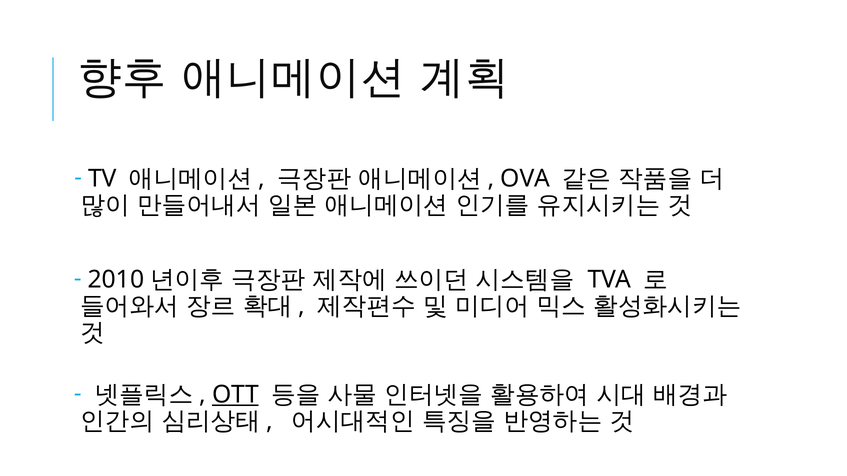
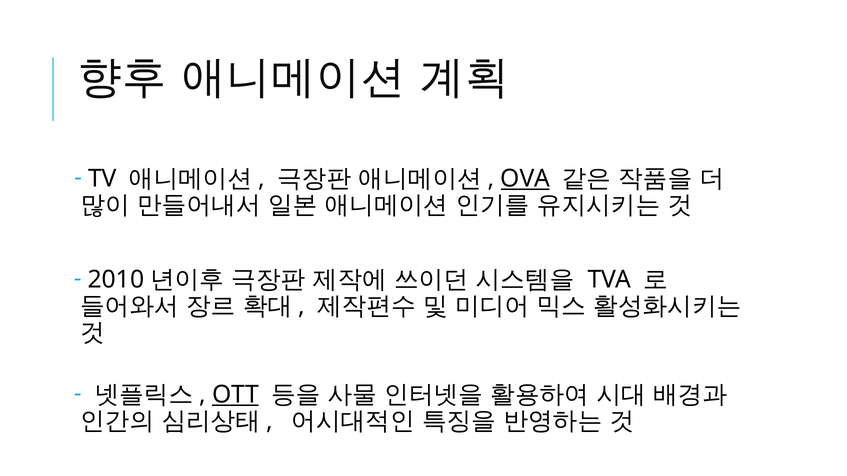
OVA underline: none -> present (525, 179)
